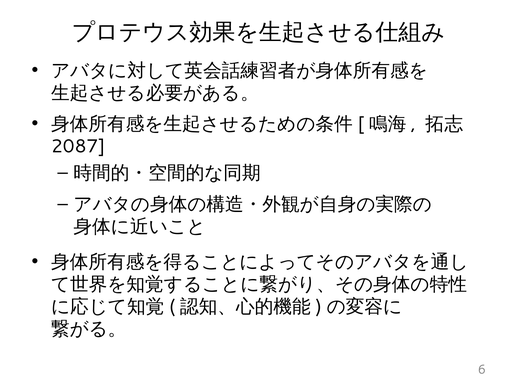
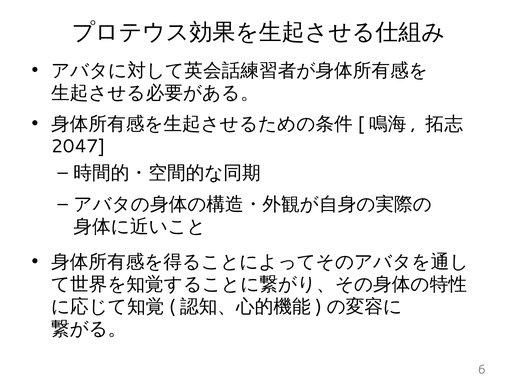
2087: 2087 -> 2047 (78, 146)
